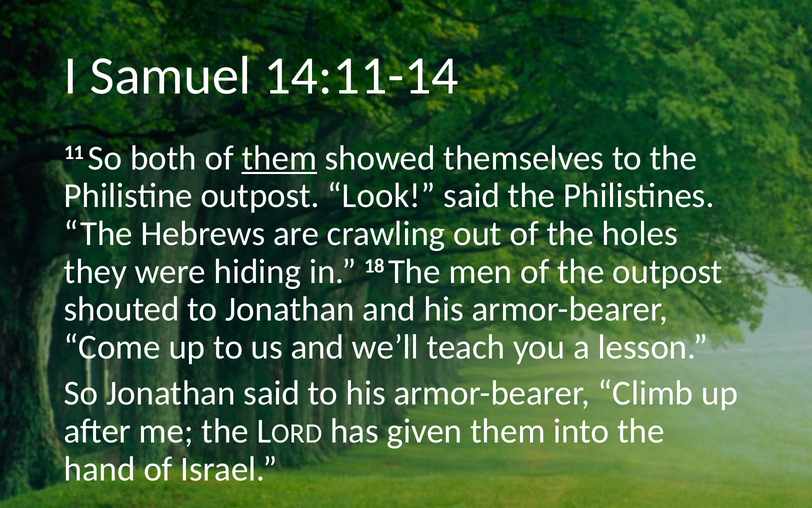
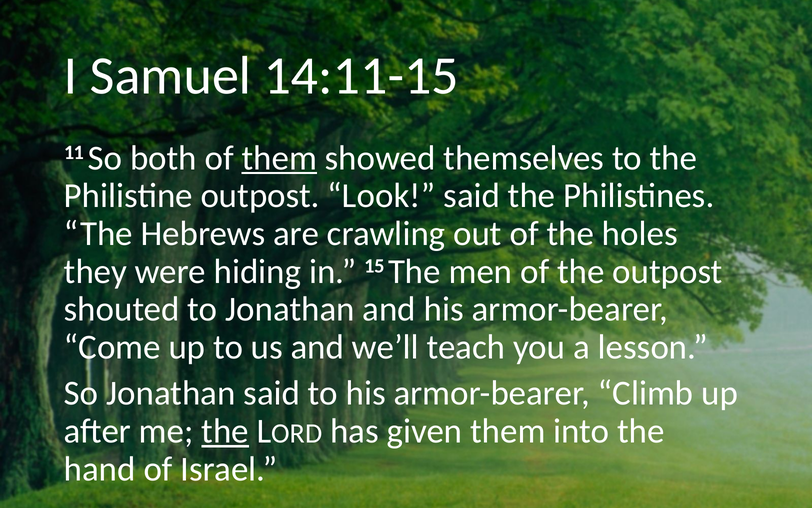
14:11-14: 14:11-14 -> 14:11-15 (361, 76)
18: 18 -> 15 (374, 266)
the underline: none -> present (225, 431)
